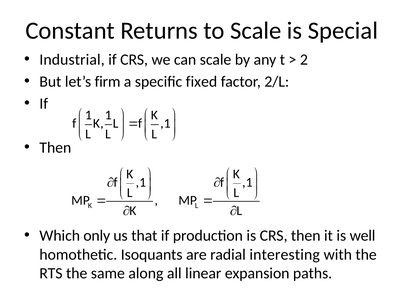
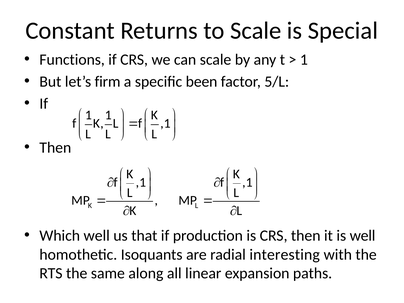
Industrial: Industrial -> Functions (72, 60)
2: 2 -> 1 (304, 60)
fixed: fixed -> been (202, 82)
2/L: 2/L -> 5/L (277, 82)
Which only: only -> well (97, 236)
